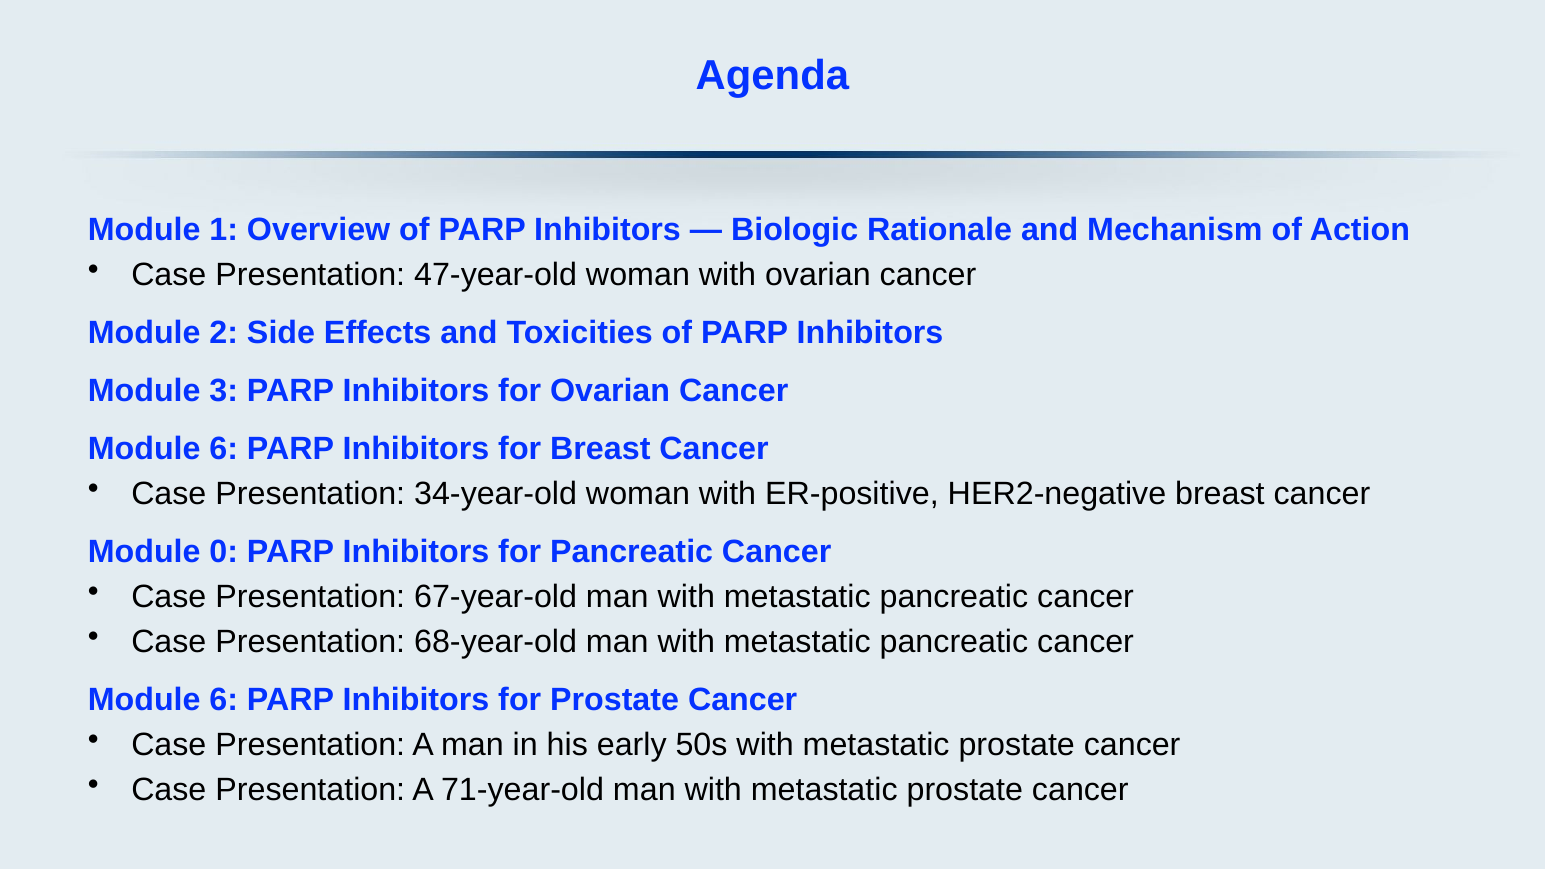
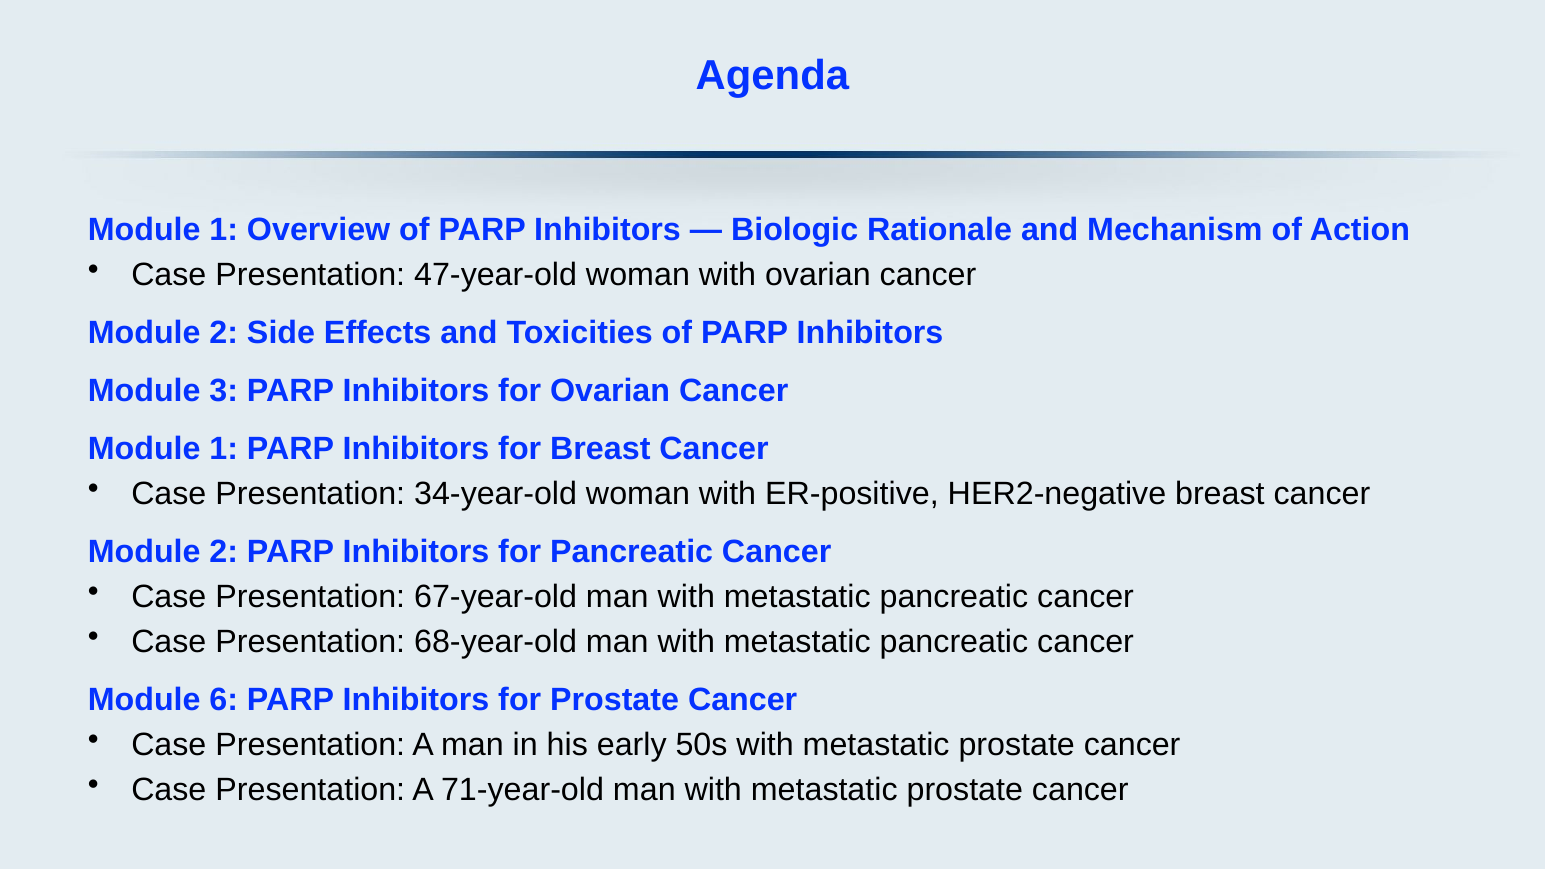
6: 6 -> 1 (224, 449)
0: 0 -> 2 (224, 552)
